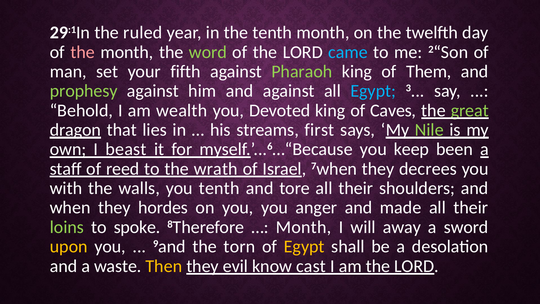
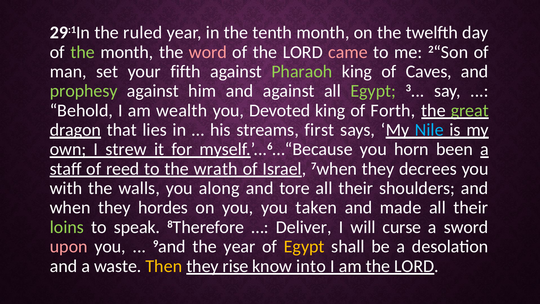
the colour: pink -> light green (83, 52)
word colour: light green -> pink (208, 52)
came colour: light blue -> pink (348, 52)
Them: Them -> Caves (429, 72)
Egypt colour: light blue -> light green (373, 91)
Caves: Caves -> Forth (393, 110)
Nile colour: light green -> light blue (429, 130)
beast: beast -> strew (126, 149)
keep: keep -> horn (411, 149)
you tenth: tenth -> along (219, 188)
anger: anger -> taken (316, 208)
spoke: spoke -> speak (137, 227)
Month: Month -> Deliver (304, 227)
away: away -> curse (402, 227)
upon colour: yellow -> pink (69, 246)
the torn: torn -> year (239, 246)
evil: evil -> rise (236, 266)
cast: cast -> into (311, 266)
